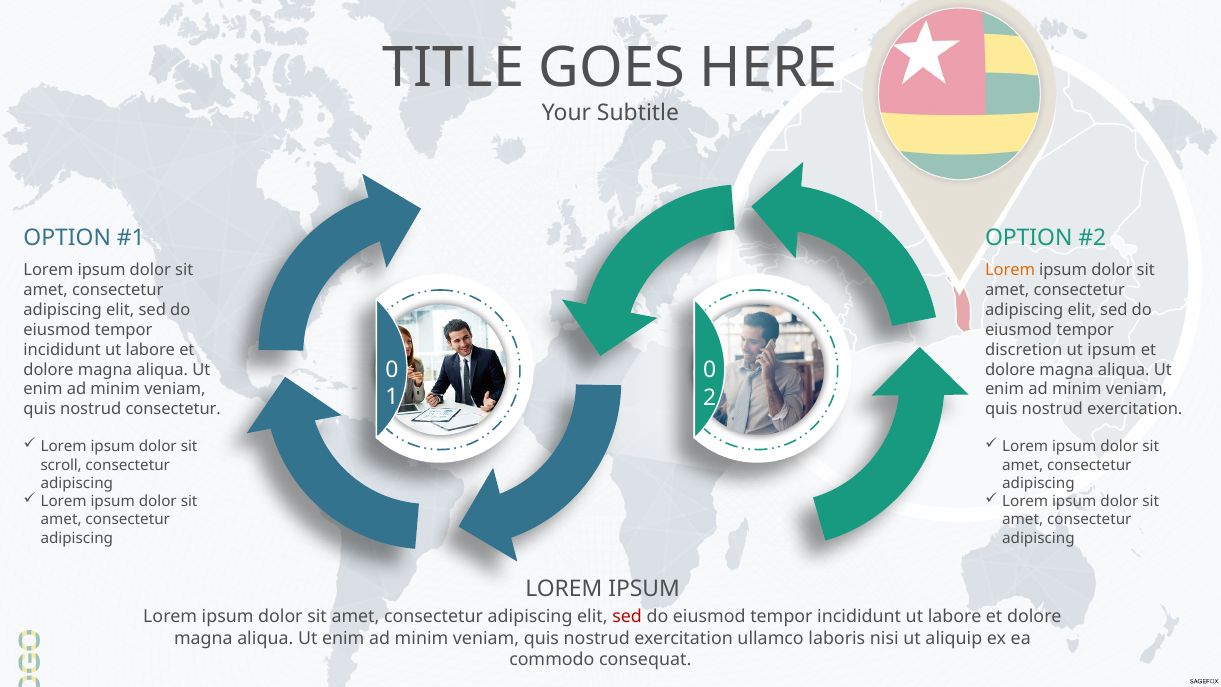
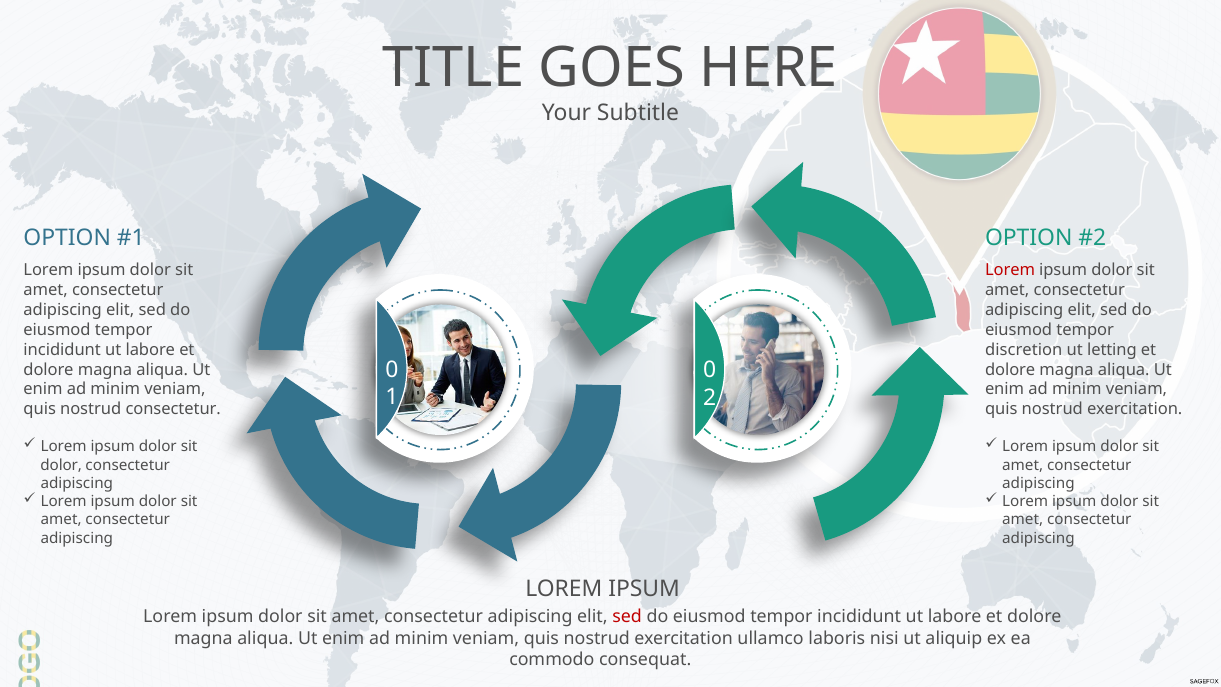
Lorem colour: orange -> red (1010, 270)
ut ipsum: ipsum -> letting (1112, 350)
scroll: scroll -> dolor (61, 465)
